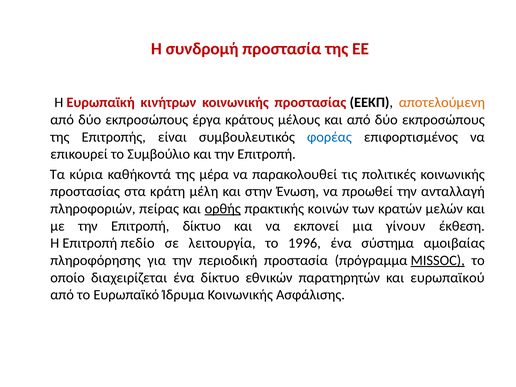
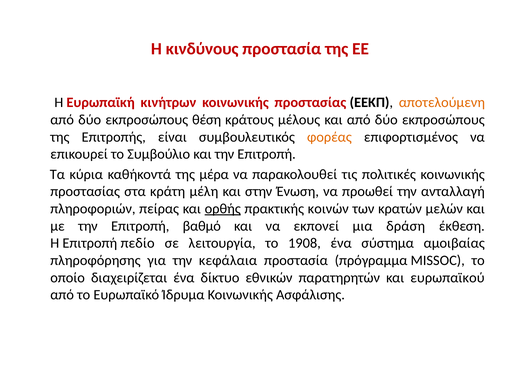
συνδρομή: συνδρομή -> κινδύνους (202, 49)
έργα: έργα -> θέση (207, 120)
φορέας colour: blue -> orange (329, 137)
Επιτροπή δίκτυο: δίκτυο -> βαθμό (202, 226)
γίνουν: γίνουν -> δράση (406, 226)
1996: 1996 -> 1908 (304, 243)
περιοδική: περιοδική -> κεφάλαια (228, 260)
MISSOC underline: present -> none (438, 260)
